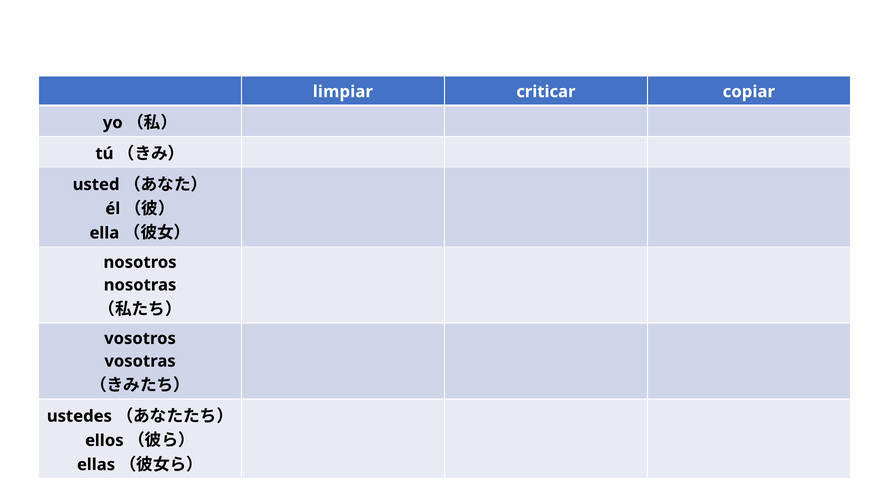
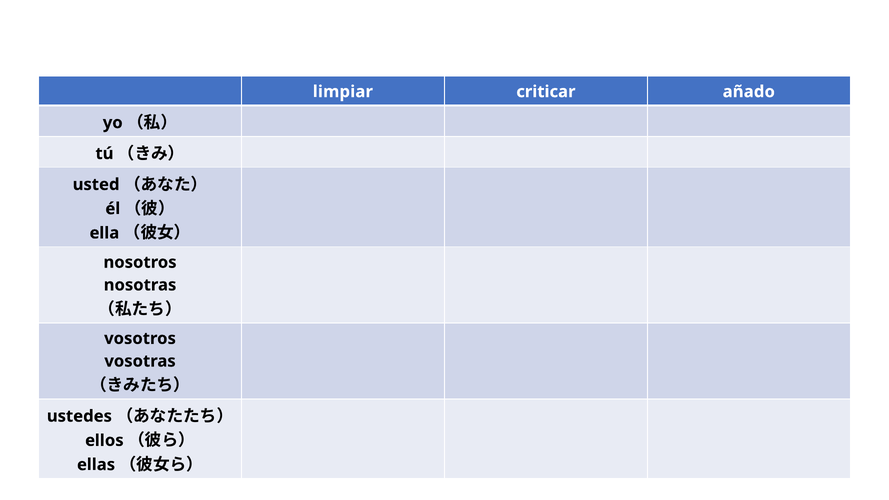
copiar: copiar -> añado (749, 92)
